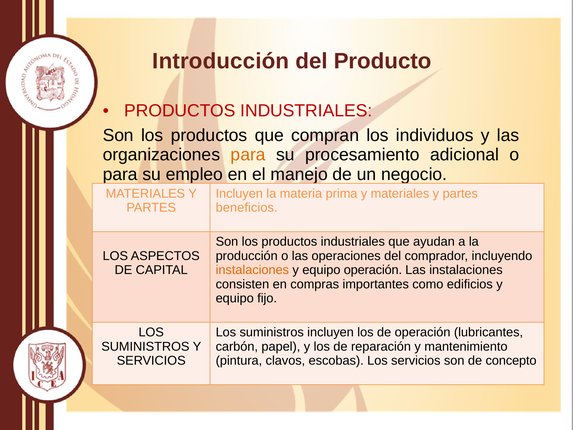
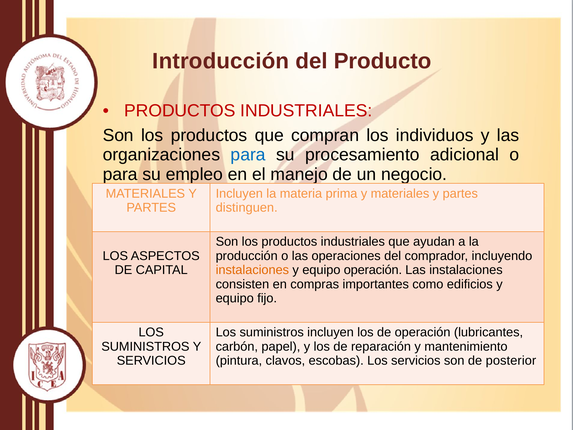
para colour: orange -> blue (248, 155)
beneficios: beneficios -> distinguen (247, 208)
concepto: concepto -> posterior (511, 361)
